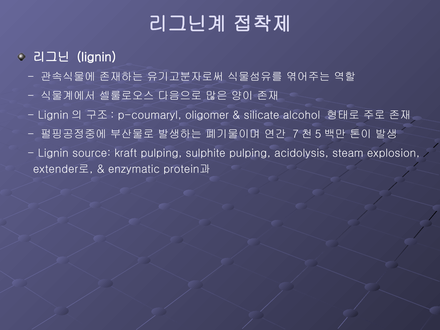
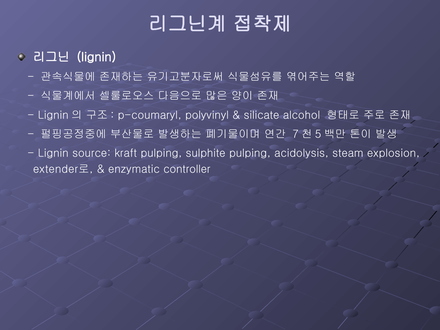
oligomer: oligomer -> polyvinyl (207, 115)
protein과: protein과 -> controller (187, 169)
